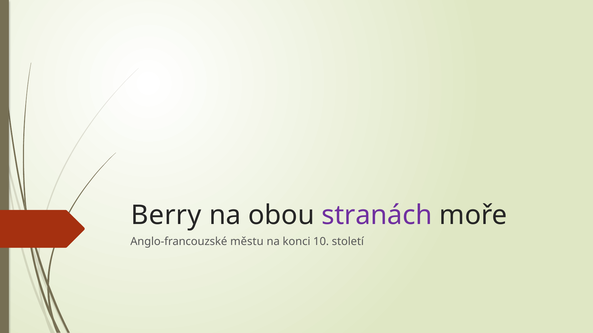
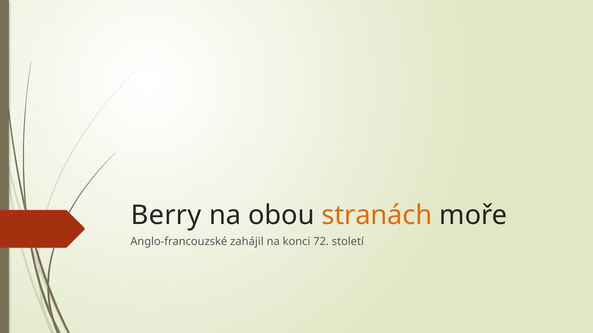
stranách colour: purple -> orange (377, 216)
městu: městu -> zahájil (247, 242)
10: 10 -> 72 (321, 242)
